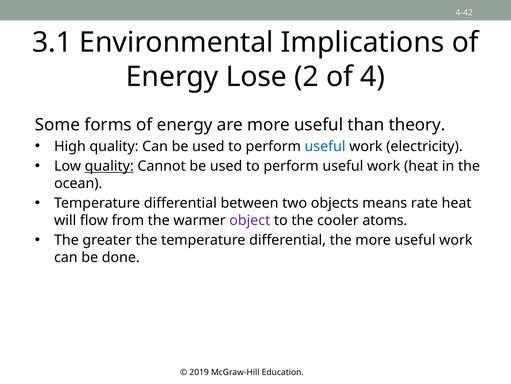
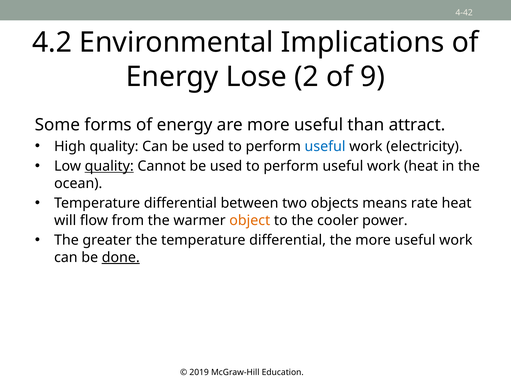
3.1: 3.1 -> 4.2 (52, 42)
4: 4 -> 9 (373, 76)
theory: theory -> attract (417, 125)
object colour: purple -> orange (250, 220)
atoms: atoms -> power (385, 220)
done underline: none -> present (121, 257)
